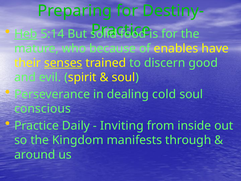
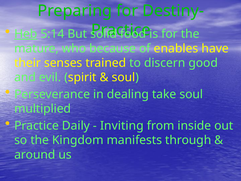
senses underline: present -> none (63, 63)
cold: cold -> take (164, 94)
conscious: conscious -> multiplied (43, 109)
